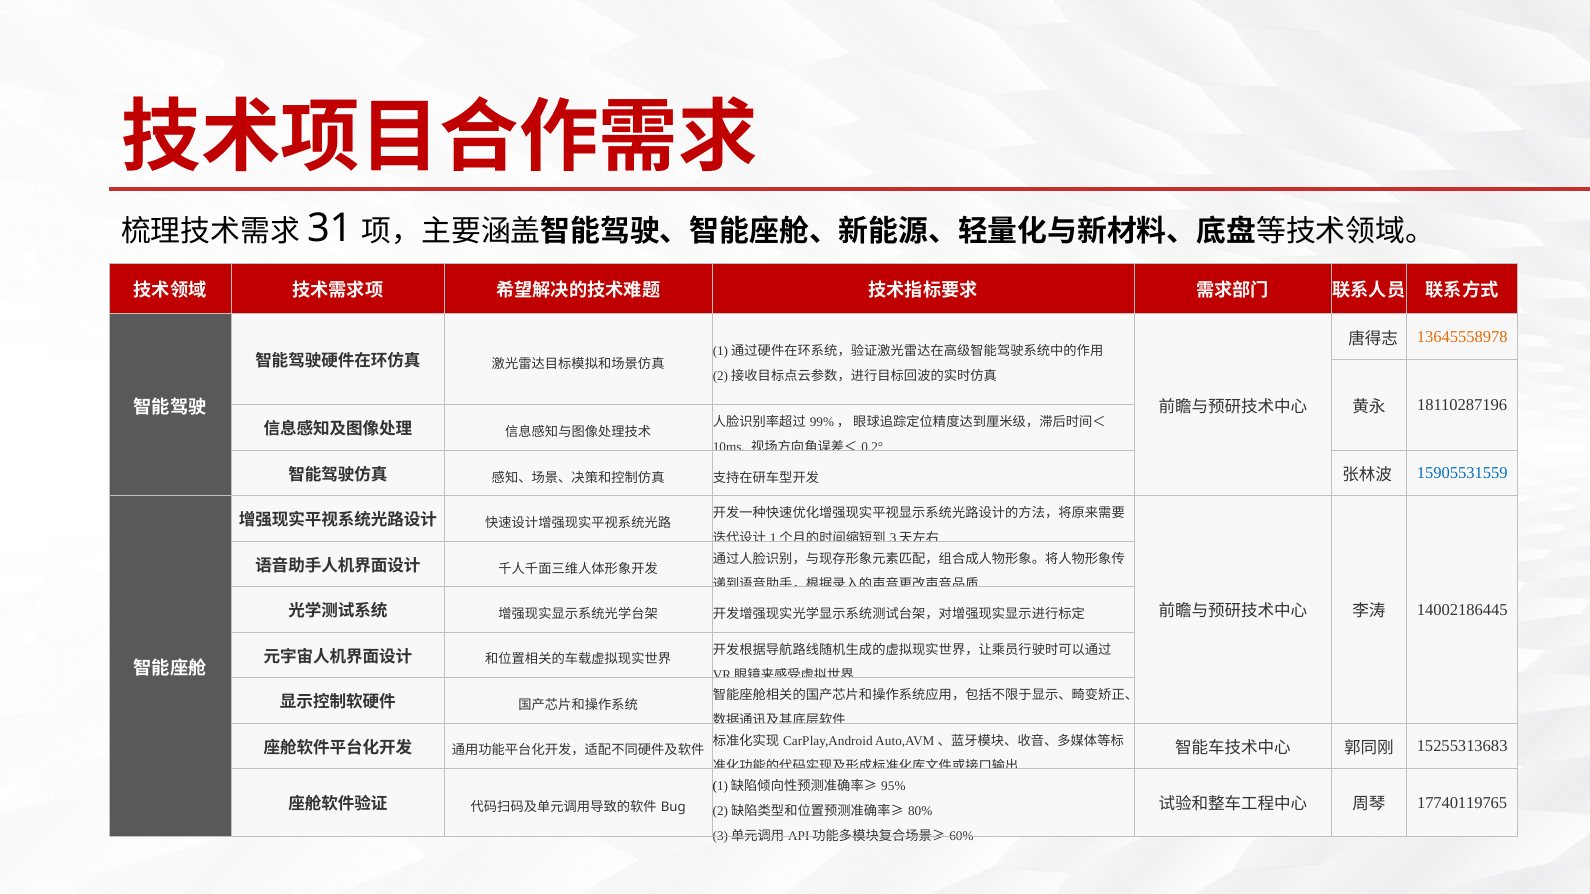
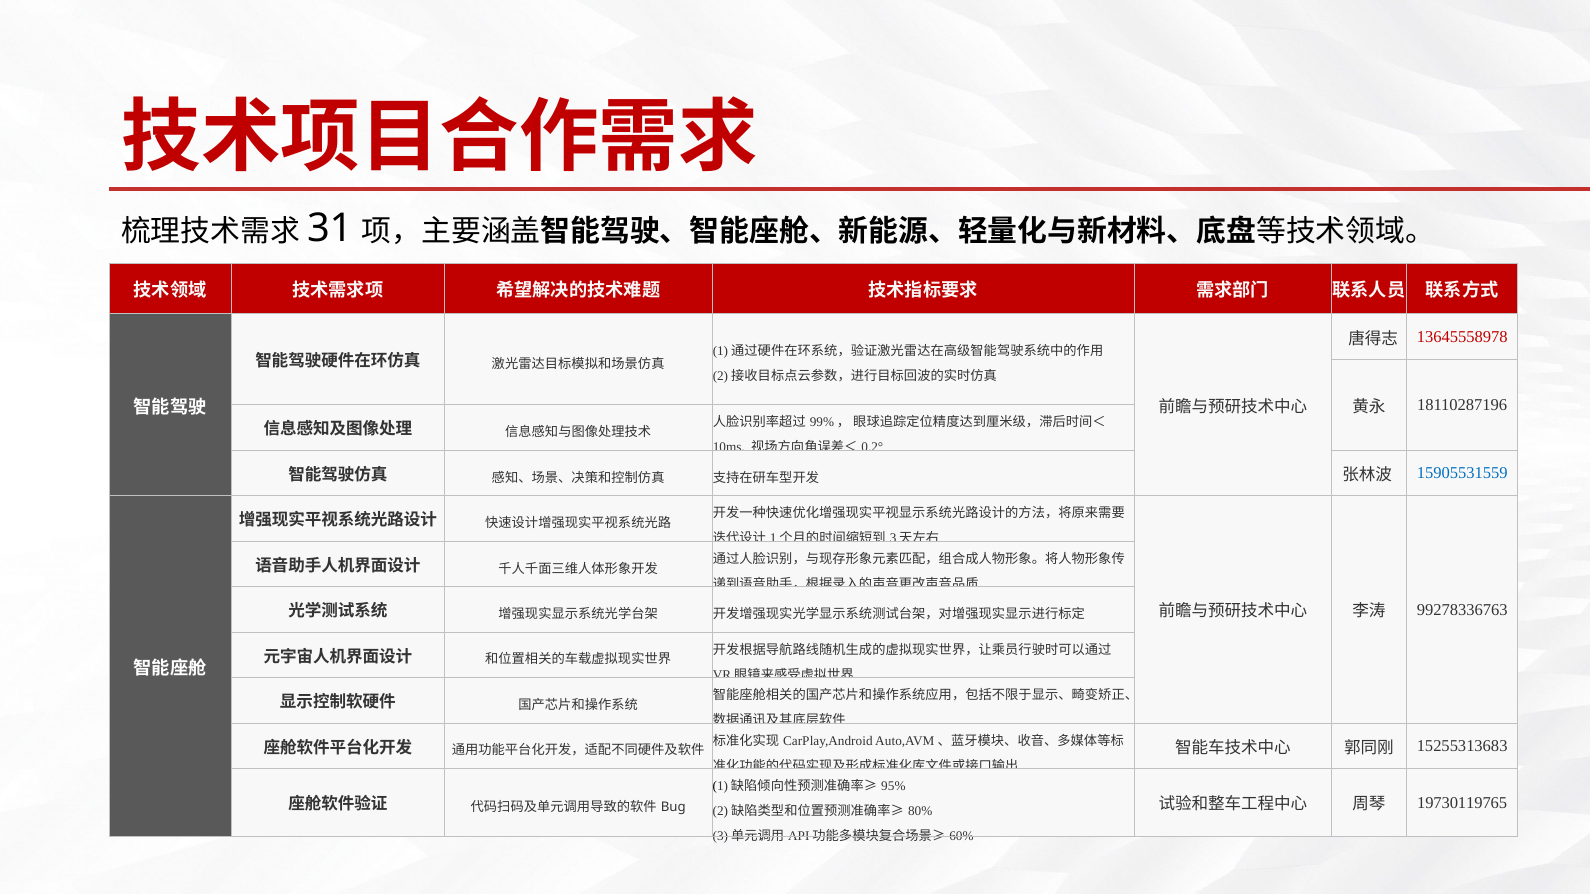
13645558978 colour: orange -> red (1462, 337)
14002186445: 14002186445 -> 99278336763 (1462, 610)
17740119765: 17740119765 -> 19730119765 (1462, 803)
